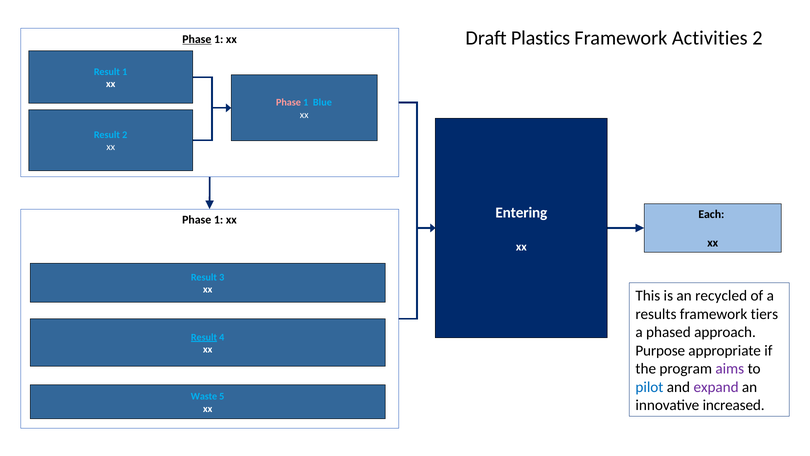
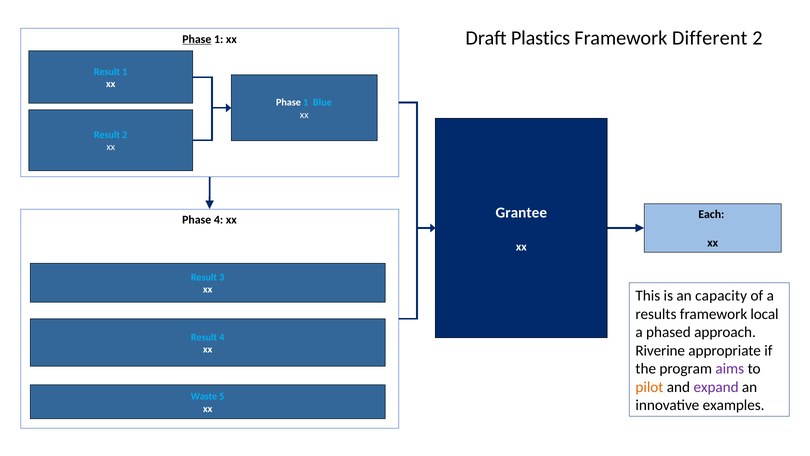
Activities: Activities -> Different (710, 38)
Phase colour: pink -> white (288, 102)
Entering: Entering -> Grantee (521, 213)
1: 1 -> 4 (219, 220)
recycled: recycled -> capacity (721, 296)
tiers: tiers -> local (764, 314)
Result underline: present -> none (204, 337)
Purpose: Purpose -> Riverine (660, 350)
pilot colour: blue -> orange (649, 387)
increased: increased -> examples (734, 405)
